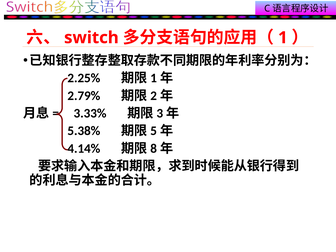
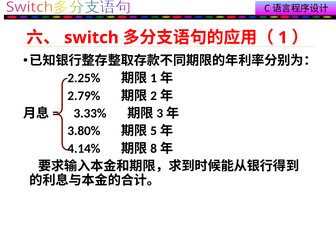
5.38%: 5.38% -> 3.80% (84, 131)
